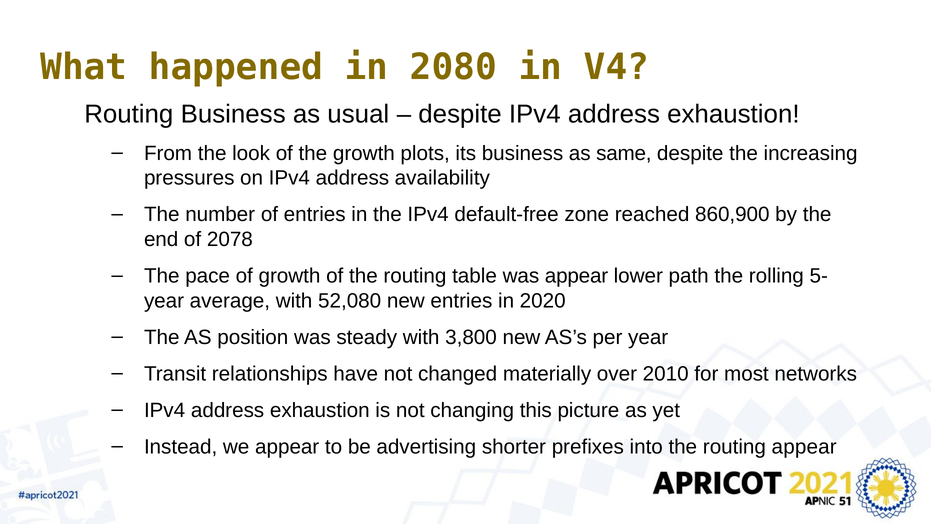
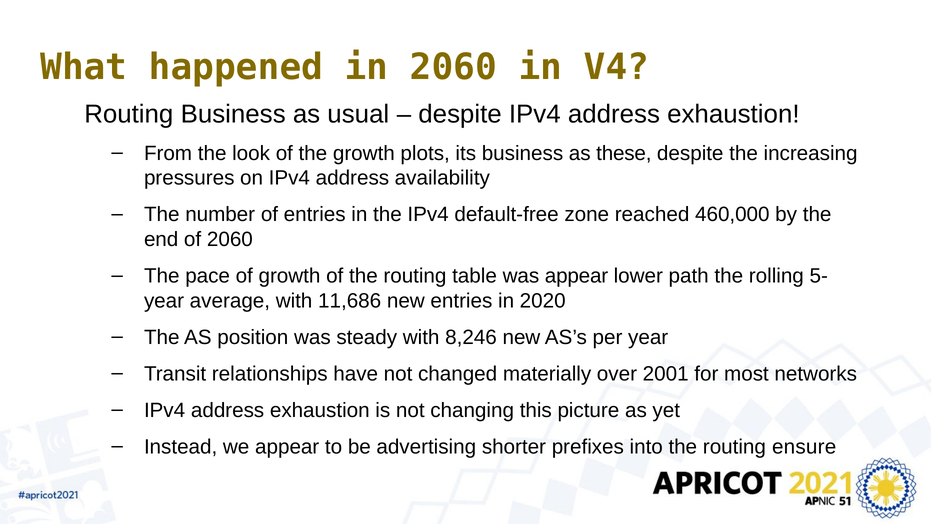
in 2080: 2080 -> 2060 (453, 67)
same: same -> these (624, 153)
860,900: 860,900 -> 460,000 (732, 214)
of 2078: 2078 -> 2060 (230, 239)
52,080: 52,080 -> 11,686 (350, 301)
3,800: 3,800 -> 8,246 (471, 337)
2010: 2010 -> 2001 (666, 374)
routing appear: appear -> ensure (804, 446)
